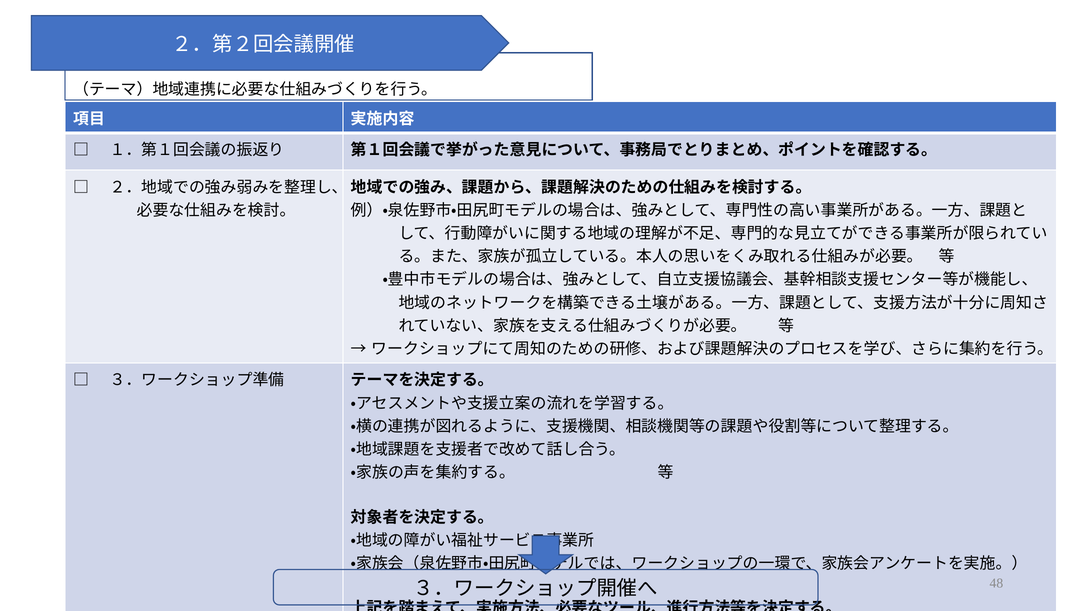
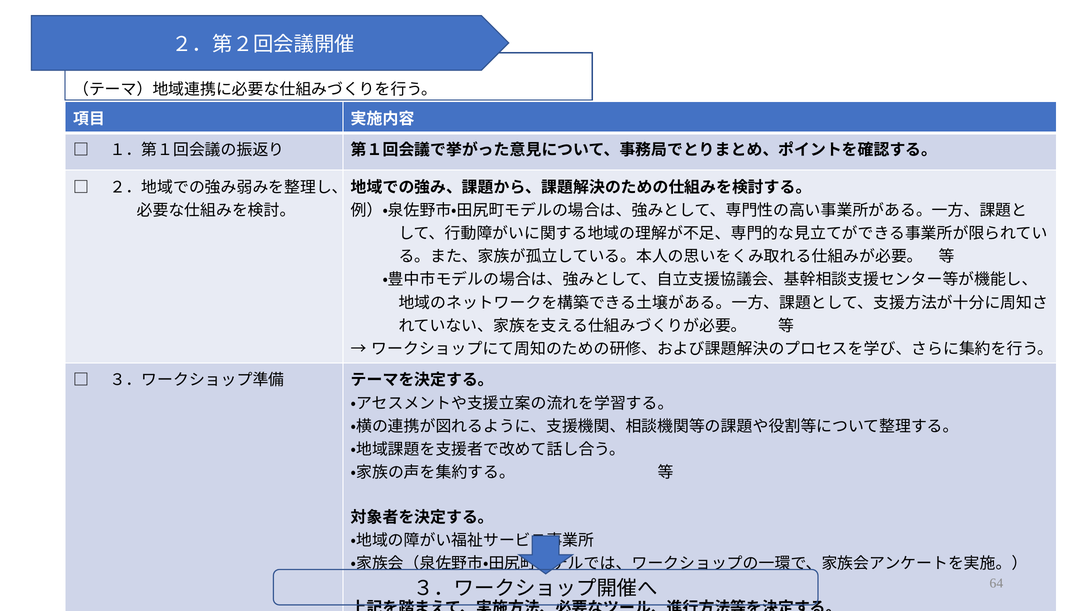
48: 48 -> 64 (996, 583)
